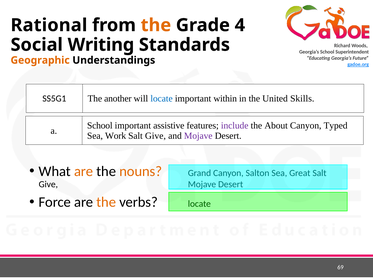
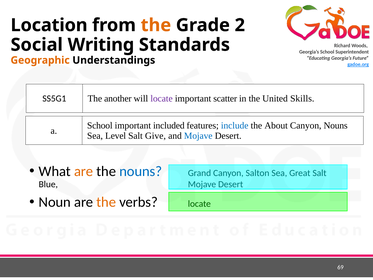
Rational: Rational -> Location (49, 25)
4: 4 -> 2 (240, 25)
locate colour: blue -> purple (162, 98)
within: within -> scatter (225, 98)
assistive: assistive -> included (169, 125)
include colour: purple -> blue (235, 125)
Canyon Typed: Typed -> Nouns (336, 125)
Work: Work -> Level (116, 136)
Mojave colour: purple -> blue (198, 136)
nouns colour: orange -> blue (141, 171)
Give: Give -> Blue (48, 184)
Force: Force -> Noun (55, 202)
